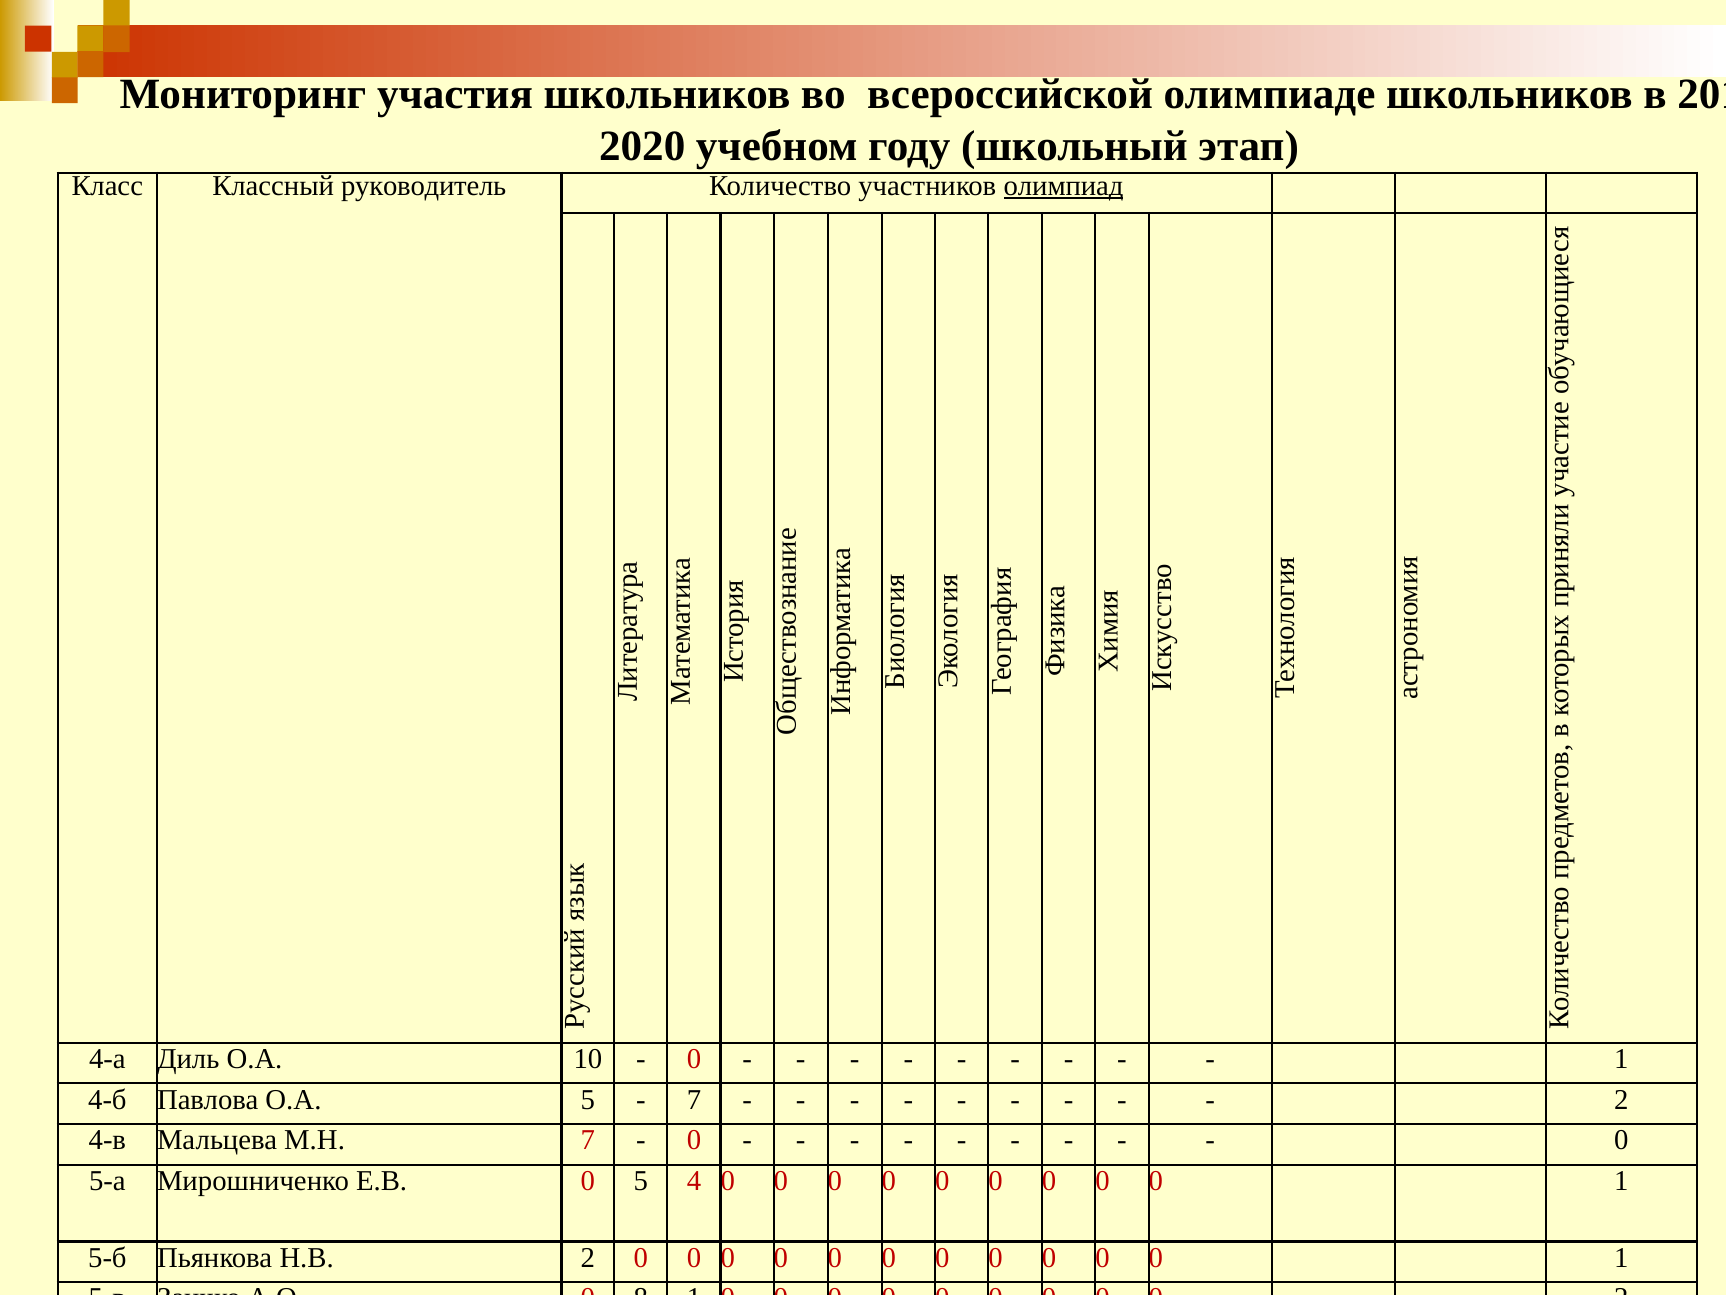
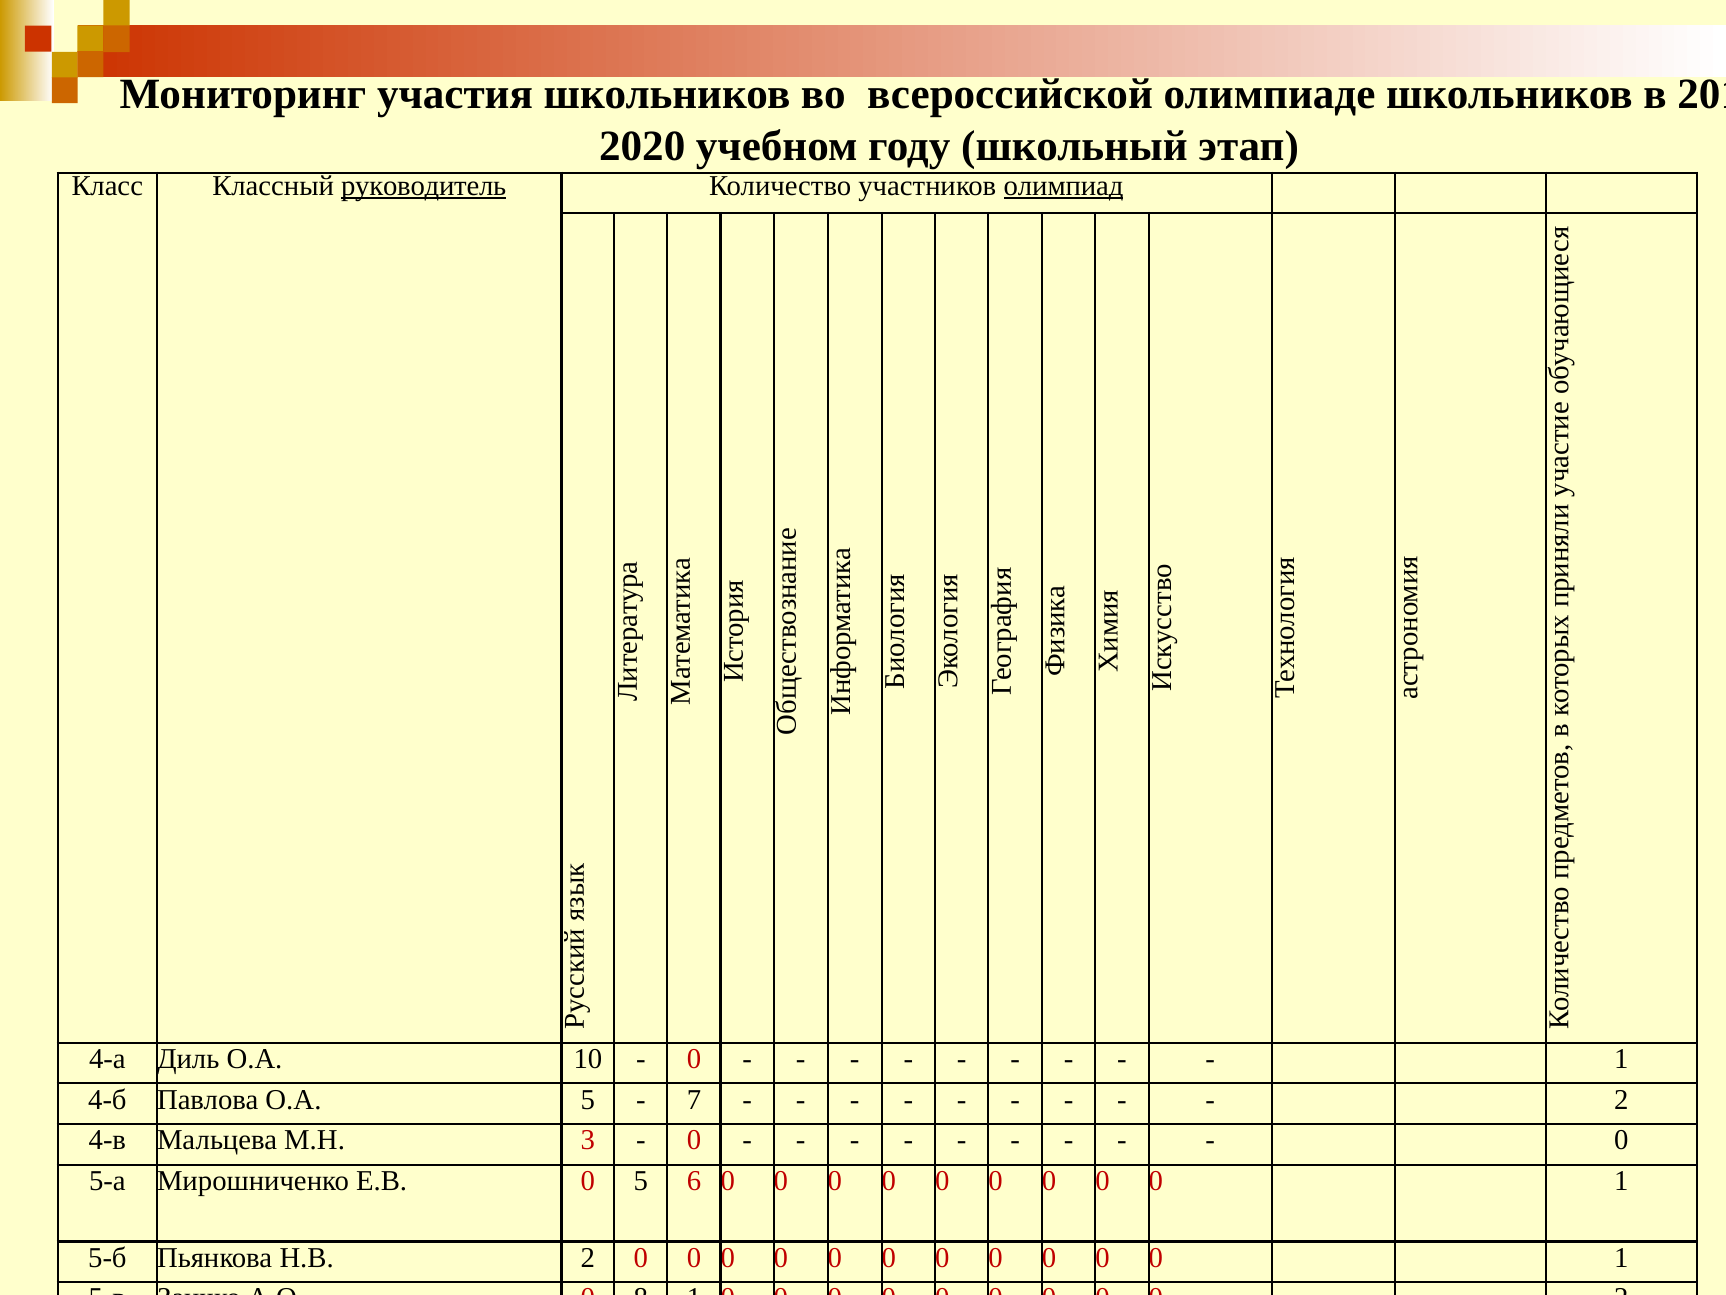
руководитель underline: none -> present (424, 186)
4-в Мальцева М.Н 7: 7 -> 3 (588, 1140)
Е.В 0 5 4: 4 -> 6 (694, 1180)
